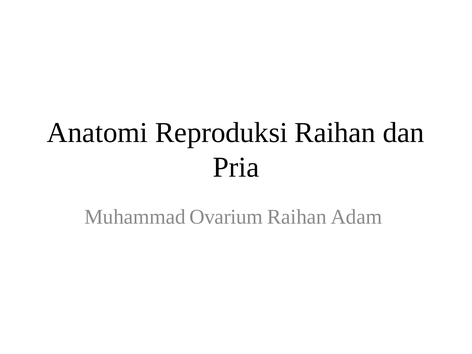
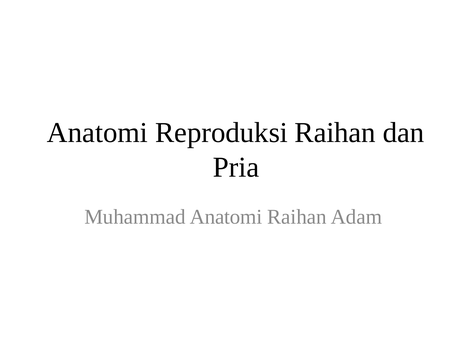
Muhammad Ovarium: Ovarium -> Anatomi (226, 217)
